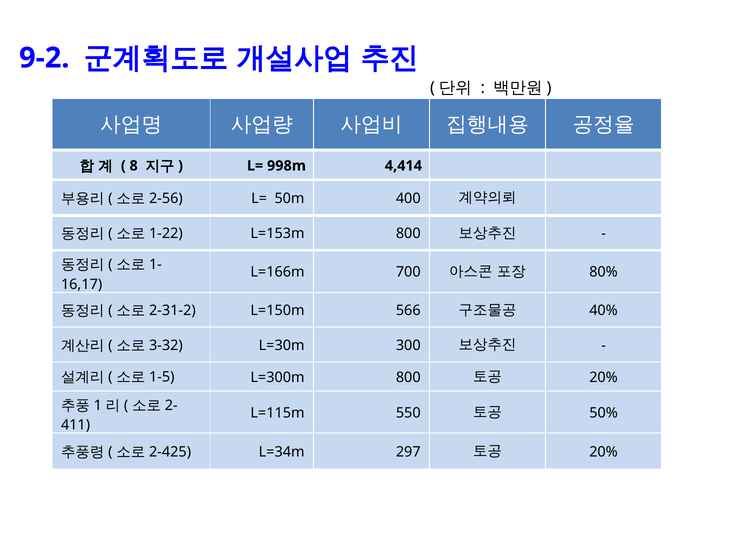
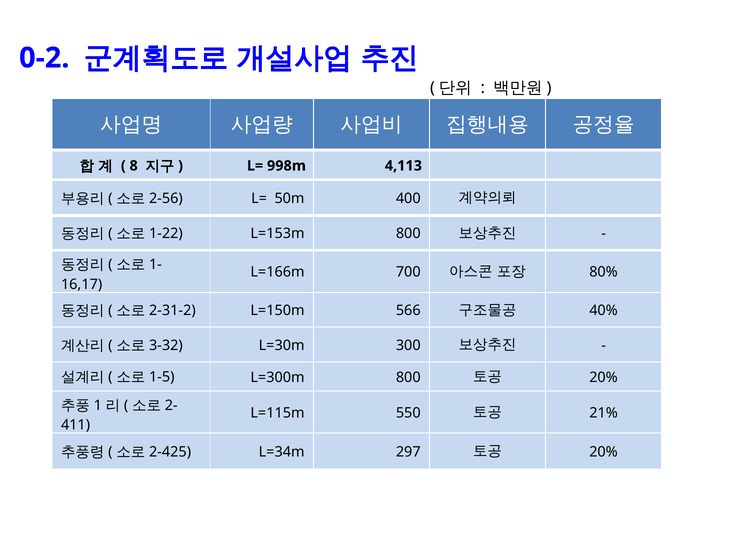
9-2: 9-2 -> 0-2 (44, 58)
4,414: 4,414 -> 4,113 (403, 166)
50%: 50% -> 21% (604, 413)
